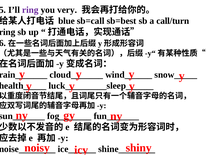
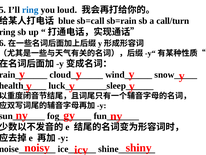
ring colour: purple -> blue (30, 10)
very: very -> loud (67, 10)
sb=best: sb=best -> sb=rain (122, 21)
